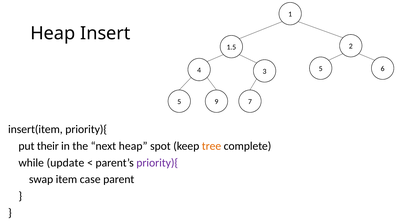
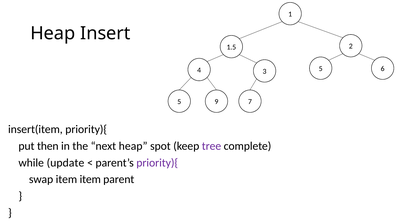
their: their -> then (48, 146)
tree colour: orange -> purple (212, 146)
item case: case -> item (90, 179)
